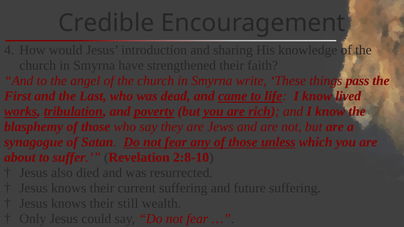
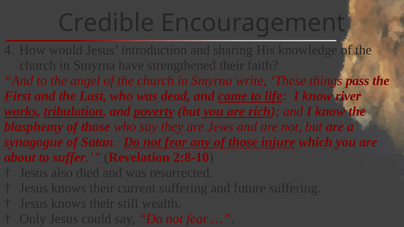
lived: lived -> river (348, 96)
unless: unless -> injure (278, 142)
